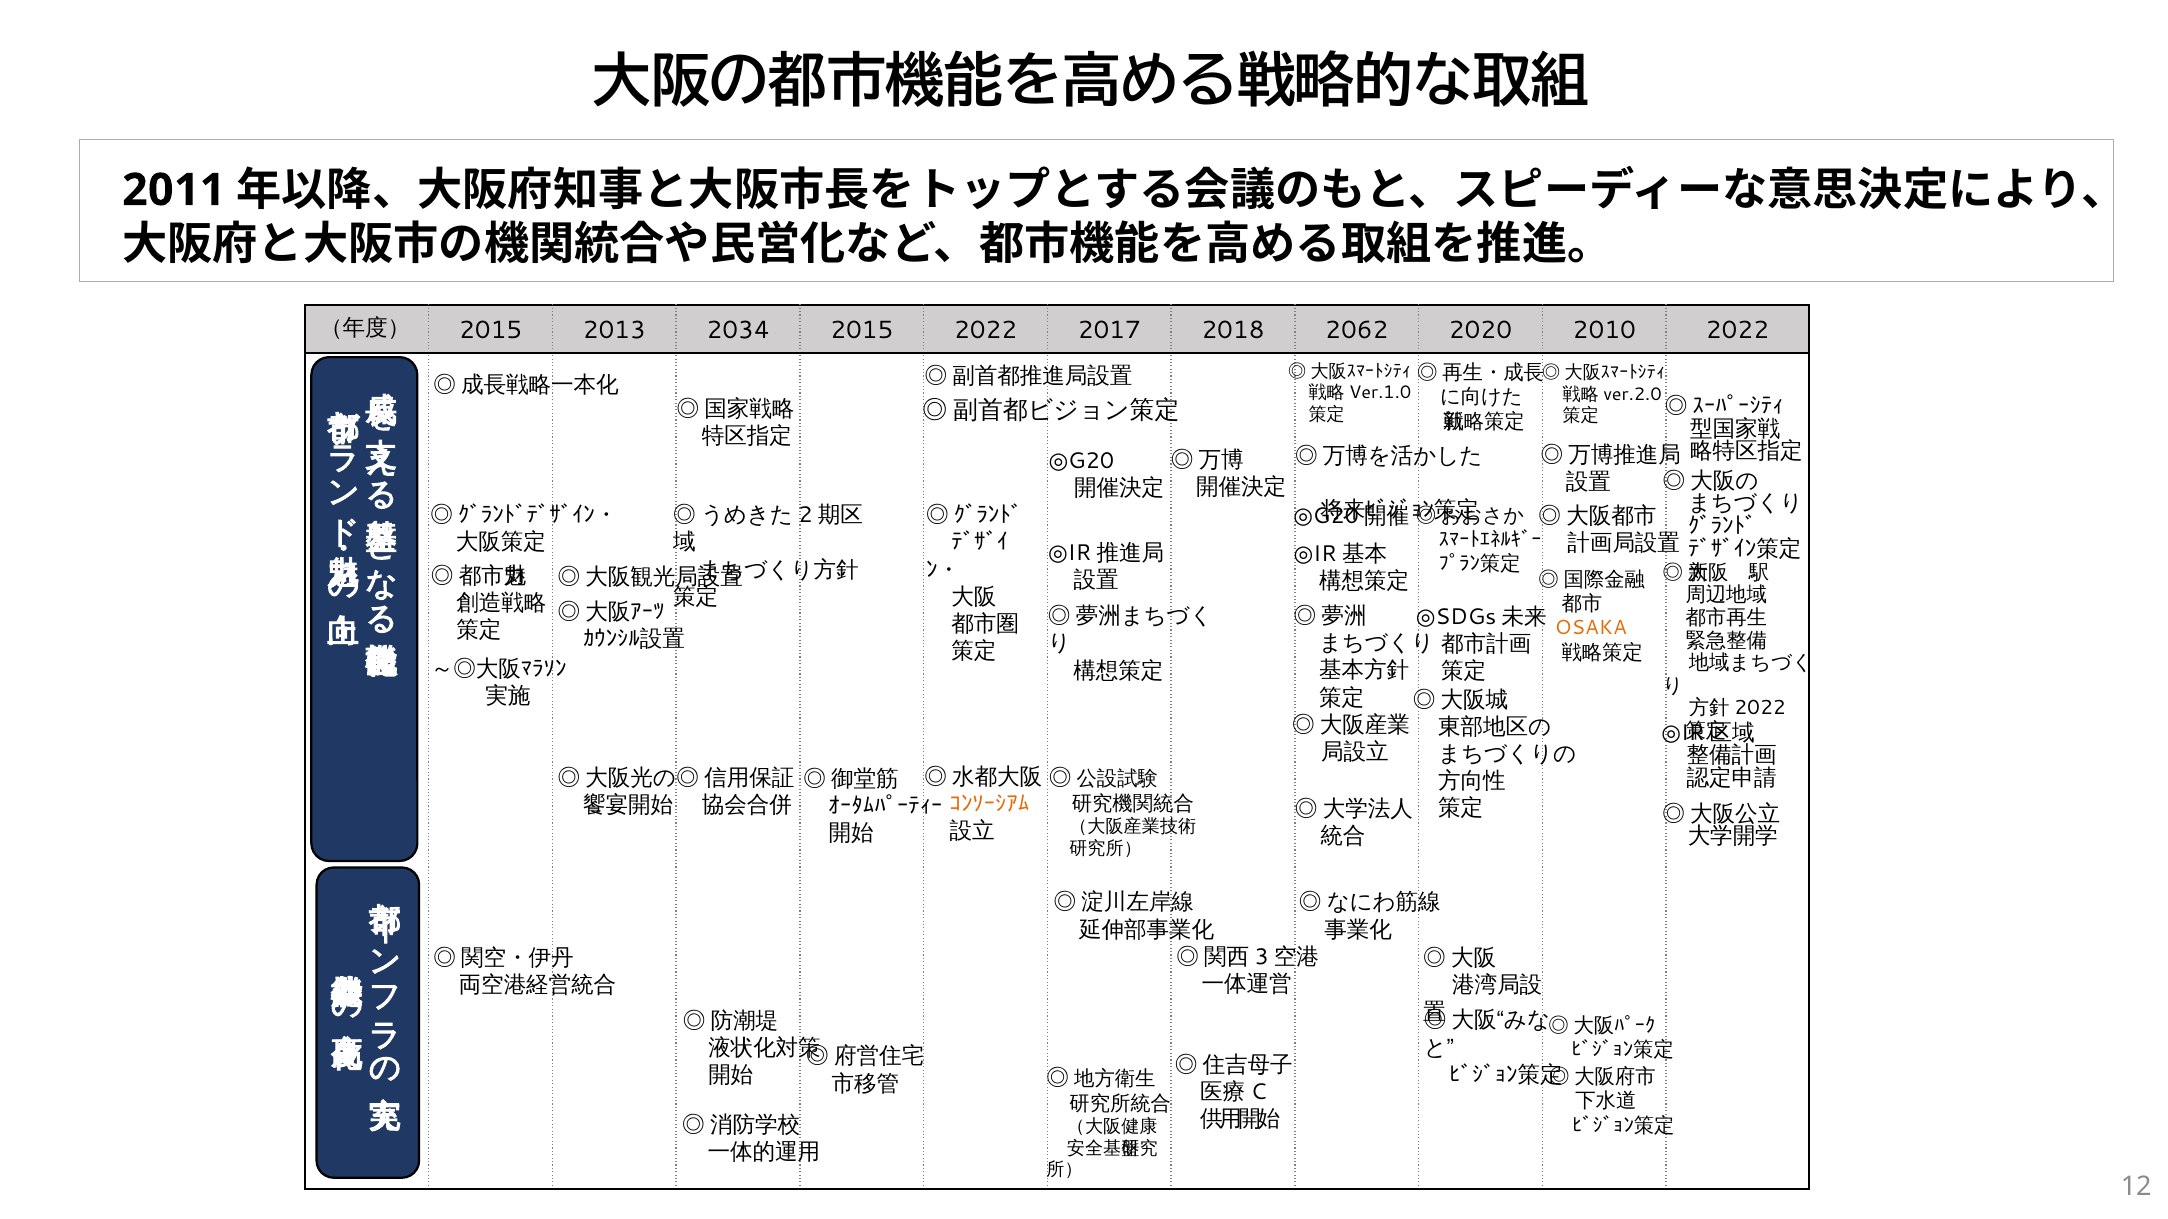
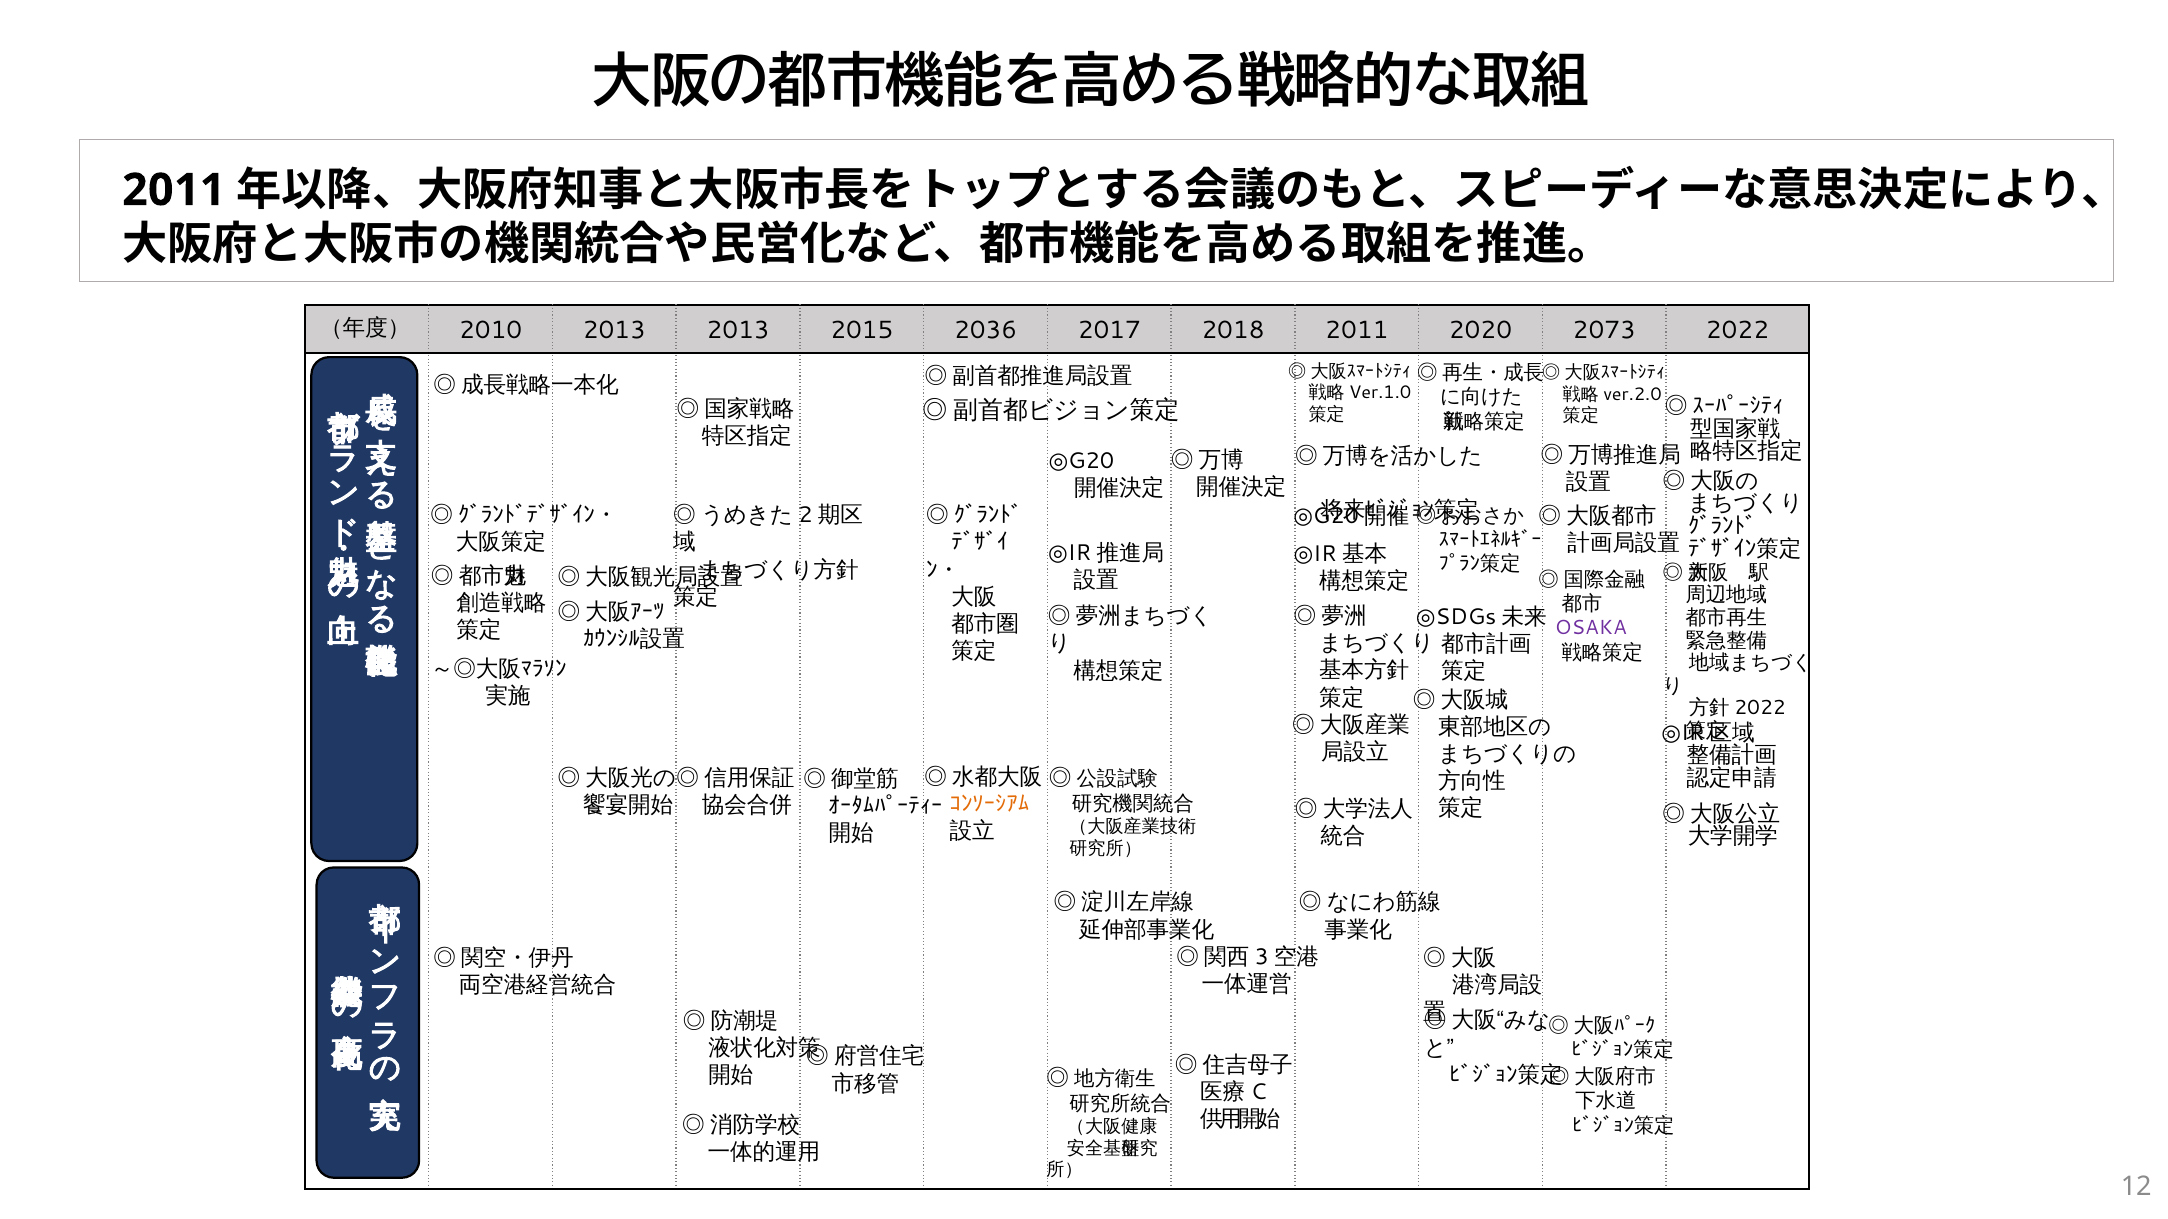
2015: 2015 -> 2010 (491, 331)
2013 2034: 2034 -> 2013 (738, 331)
2015 2022: 2022 -> 2036 (986, 331)
2018 2062: 2062 -> 2011 (1357, 331)
2010: 2010 -> 2073 (1604, 331)
OSAKA colour: orange -> purple (1591, 629)
